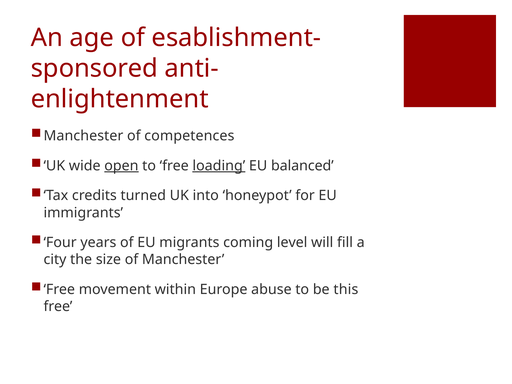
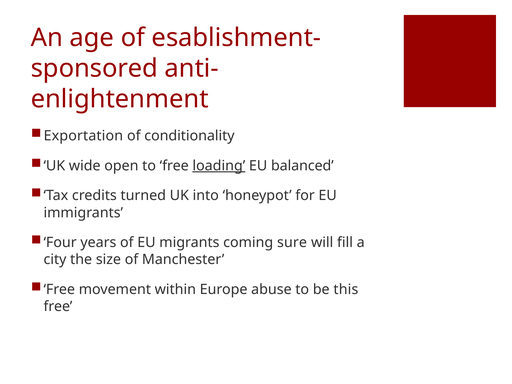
Manchester: Manchester -> Exportation (83, 136)
competences: competences -> conditionality (189, 136)
open underline: present -> none (121, 166)
level: level -> sure (292, 243)
